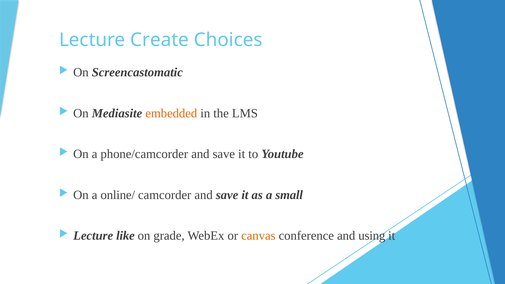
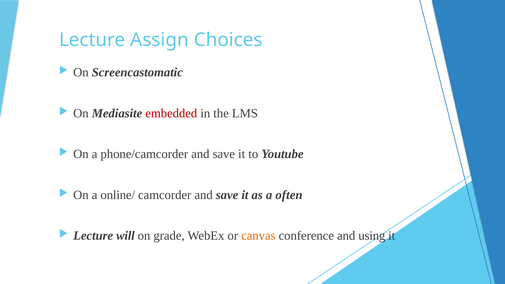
Create: Create -> Assign (160, 40)
embedded colour: orange -> red (171, 113)
small: small -> often (289, 195)
like: like -> will (125, 236)
